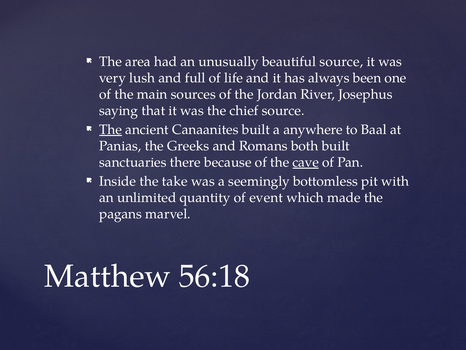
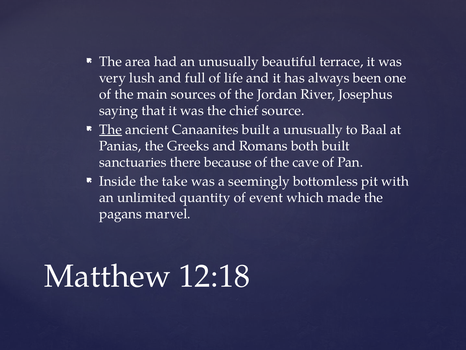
beautiful source: source -> terrace (341, 61)
a anywhere: anywhere -> unusually (313, 129)
cave underline: present -> none (306, 162)
56:18: 56:18 -> 12:18 (214, 276)
